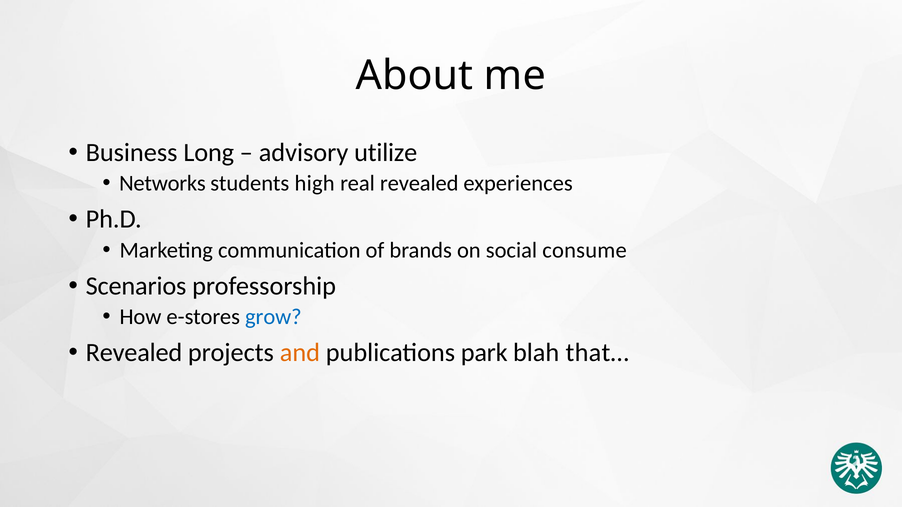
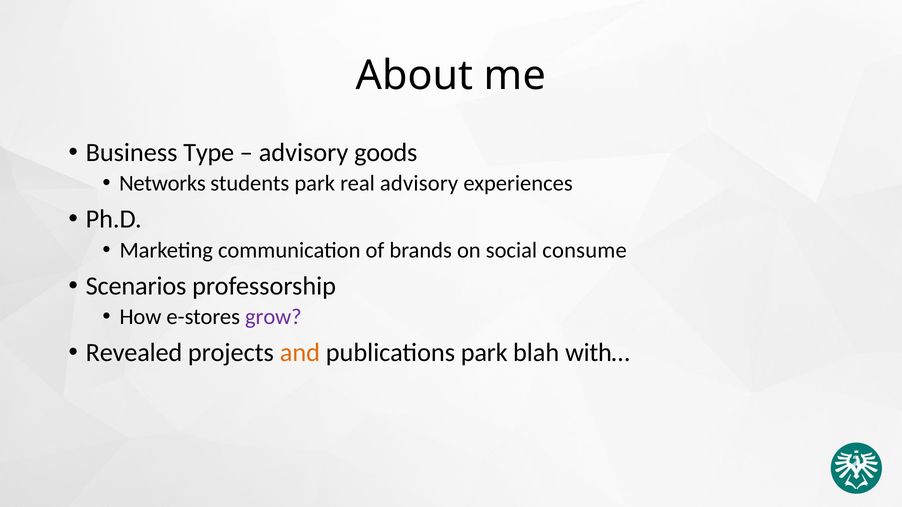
Long: Long -> Type (209, 152)
utilize: utilize -> goods (386, 152)
students high: high -> park (315, 184)
real revealed: revealed -> advisory (419, 184)
grow colour: blue -> purple (273, 317)
that…: that… -> with… (597, 353)
